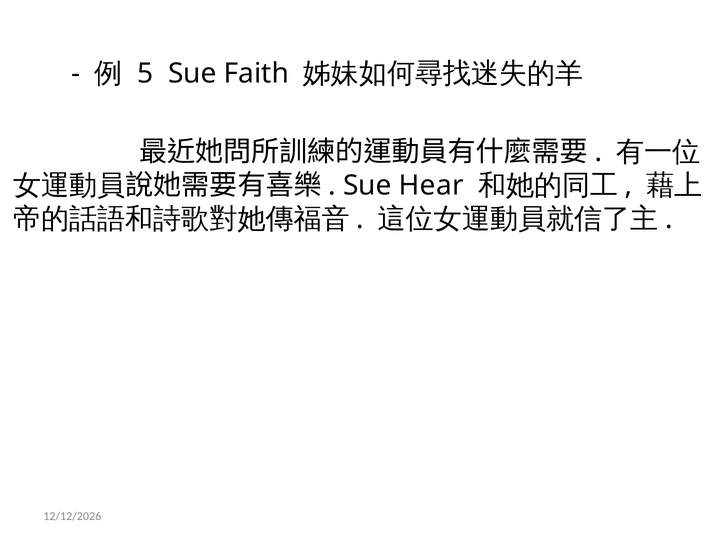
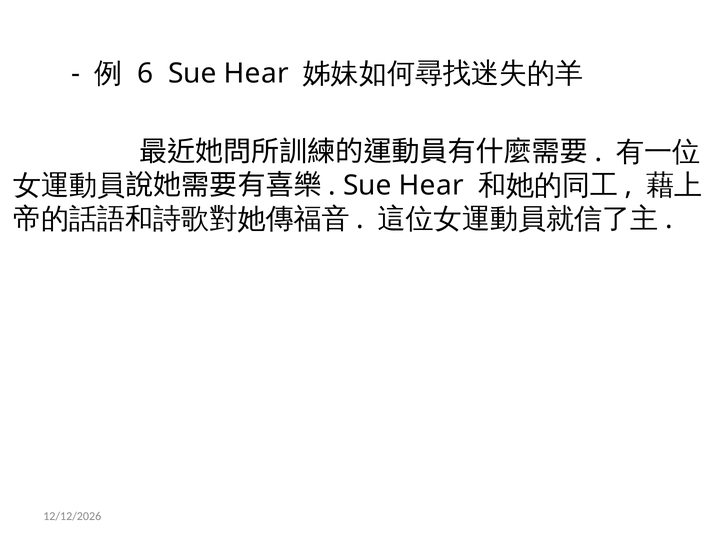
5: 5 -> 6 (146, 74)
Faith: Faith -> Hear (256, 74)
